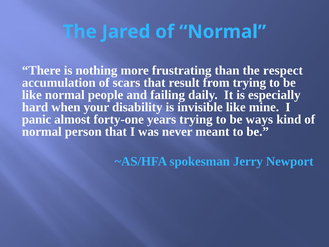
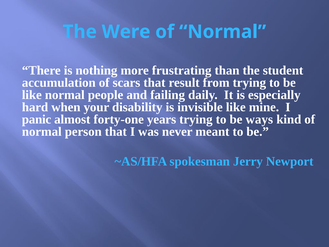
Jared: Jared -> Were (126, 32)
respect: respect -> student (283, 70)
